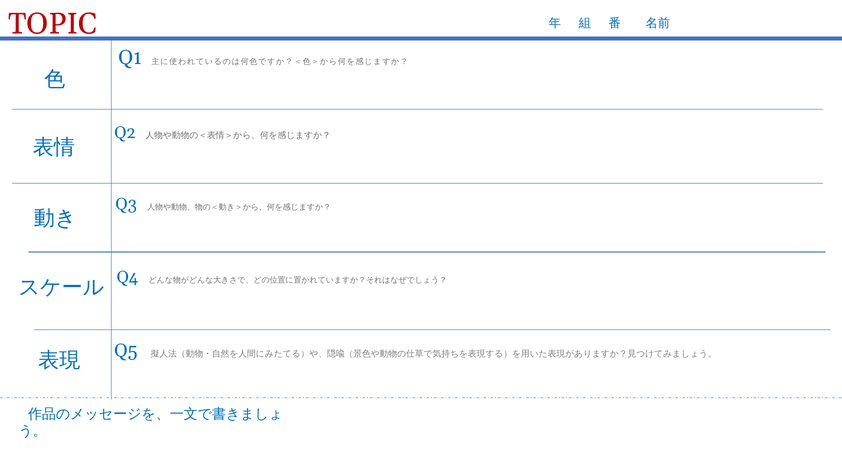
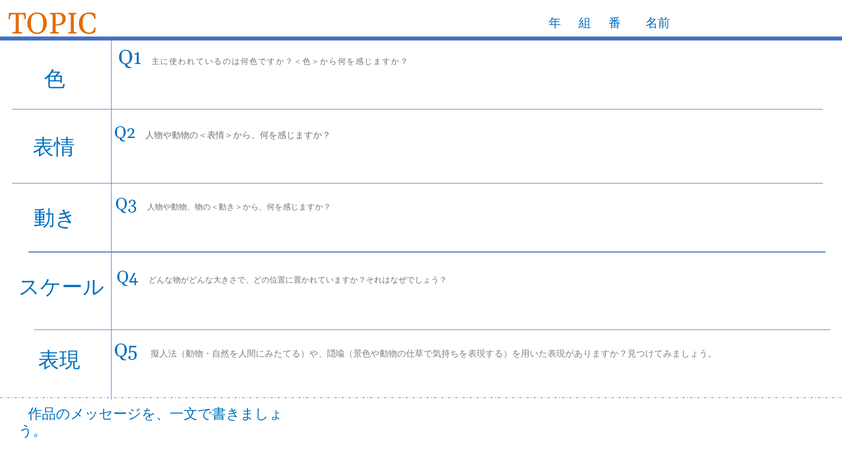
TOPIC colour: red -> orange (53, 24)
